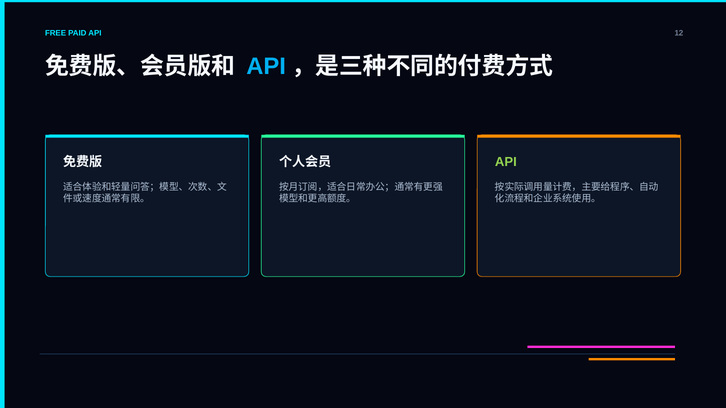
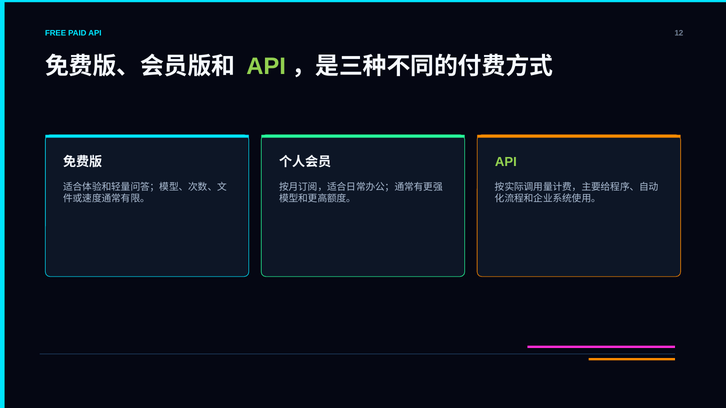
API colour: light blue -> light green (266, 66)
